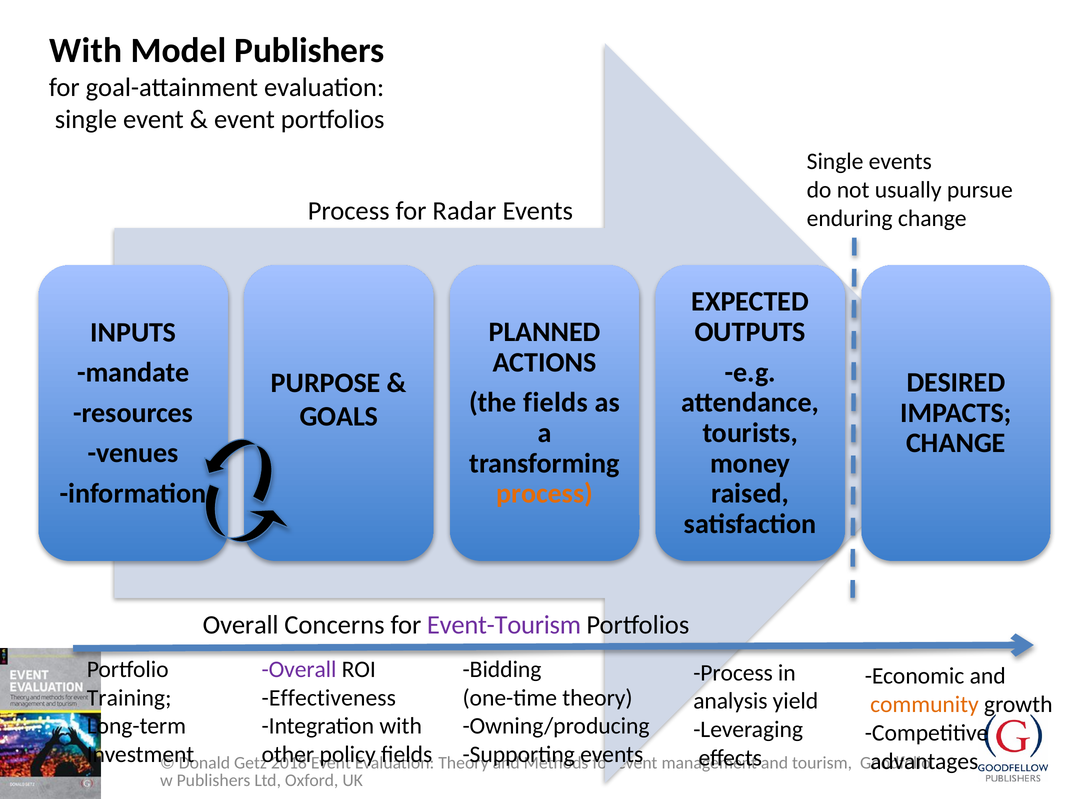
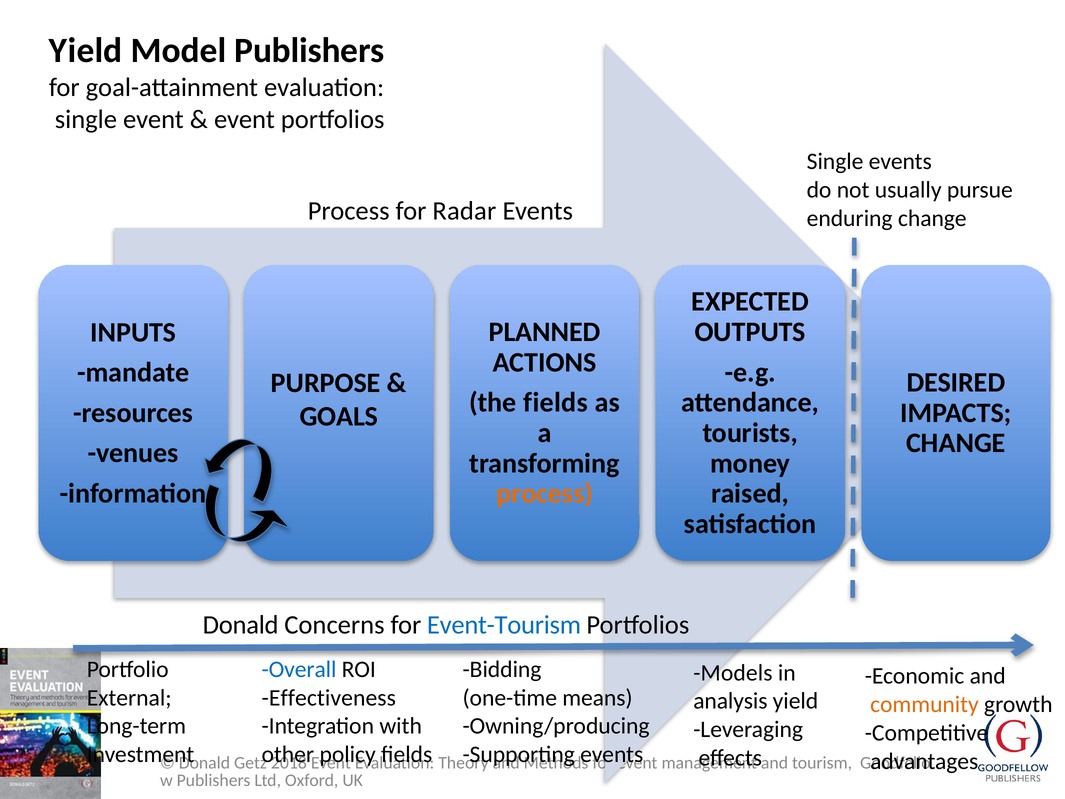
With: With -> Yield (86, 51)
Overall: Overall -> Donald (241, 625)
Event-Tourism colour: purple -> blue (504, 625)
Overall colour: purple -> blue (299, 669)
Process: Process -> Models (733, 672)
Training: Training -> External (129, 698)
one-time theory: theory -> means (597, 698)
